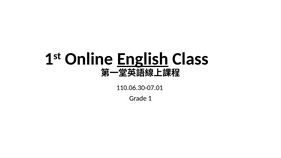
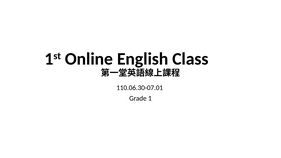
English underline: present -> none (143, 59)
